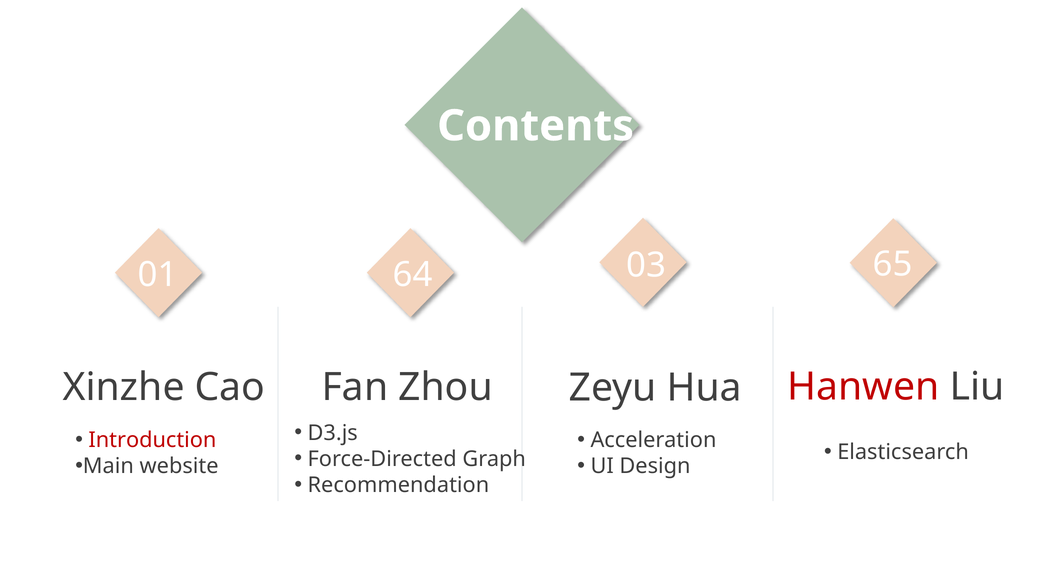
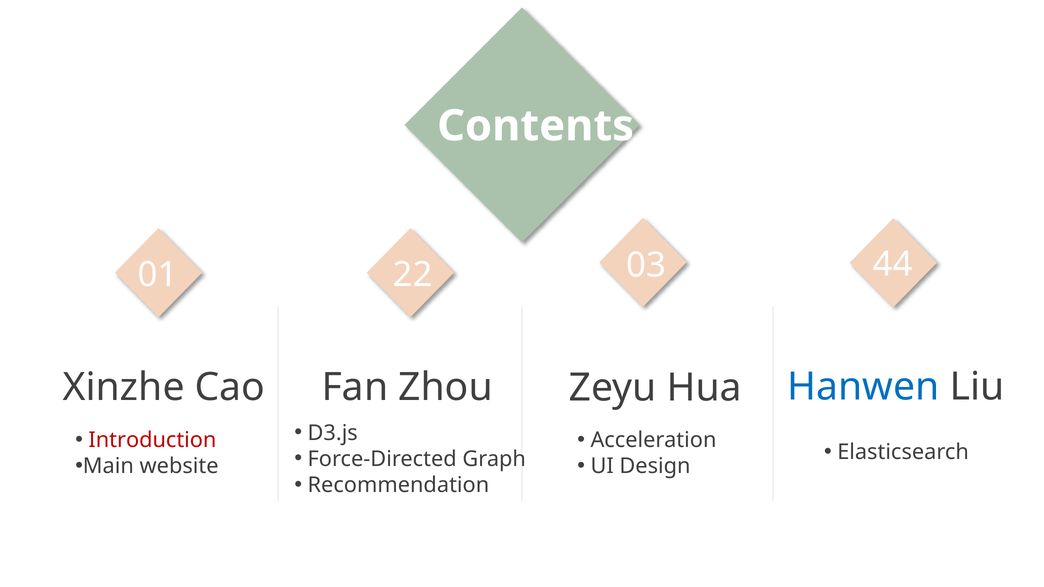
64: 64 -> 22 (413, 275)
65: 65 -> 44 (893, 265)
Hanwen colour: red -> blue (863, 387)
